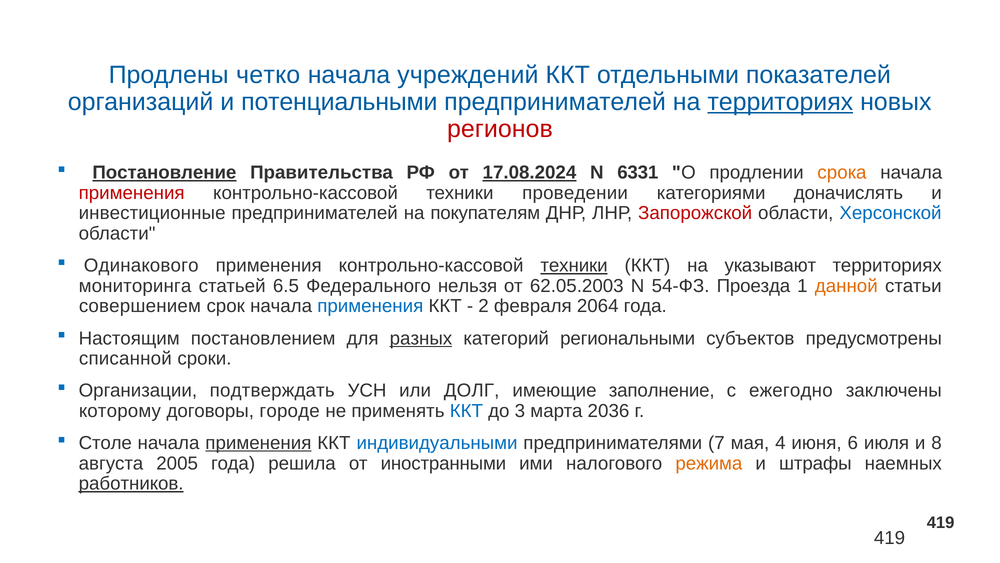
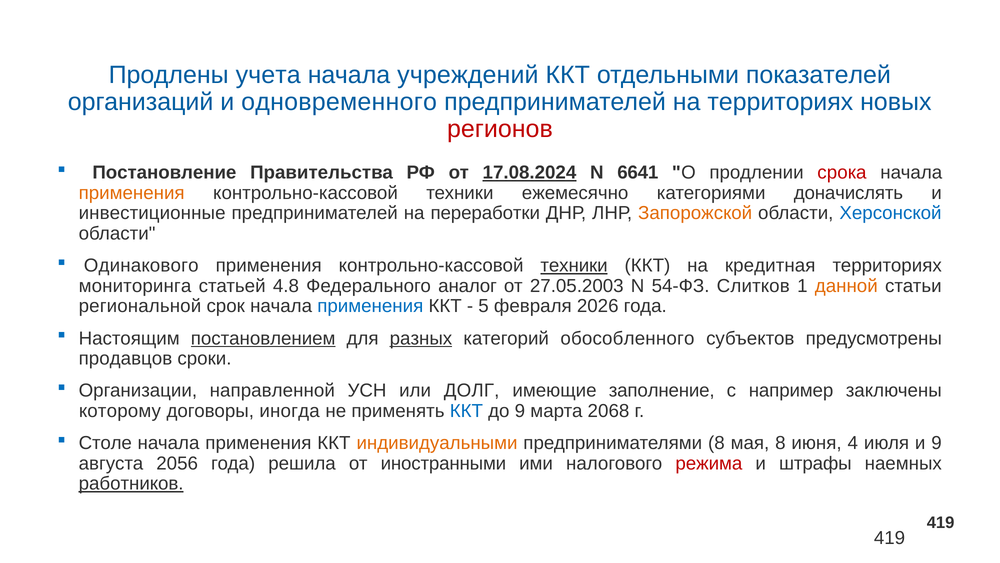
четко: четко -> учета (268, 75)
потенциальными: потенциальными -> одновременного (339, 102)
территориях underline: present -> none (780, 102)
Постановление underline: present -> none (164, 173)
6331: 6331 -> 6641 (638, 173)
срока colour: orange -> red (842, 173)
применения colour: red -> orange (132, 193)
проведении: проведении -> ежемесячно (575, 193)
покупателям: покупателям -> переработки (485, 213)
Запорожской colour: red -> orange (695, 213)
указывают: указывают -> кредитная (770, 265)
6.5: 6.5 -> 4.8 (286, 286)
нельзя: нельзя -> аналог (468, 286)
62.05.2003: 62.05.2003 -> 27.05.2003 (577, 286)
Проезда: Проезда -> Слитков (753, 286)
совершением: совершением -> региональной (140, 306)
2: 2 -> 5 (484, 306)
2064: 2064 -> 2026 (598, 306)
постановлением underline: none -> present (263, 338)
региональными: региональными -> обособленного (627, 338)
списанной: списанной -> продавцов (125, 358)
подтверждать: подтверждать -> направленной (272, 390)
ежегодно: ежегодно -> например (791, 390)
городе: городе -> иногда (290, 411)
до 3: 3 -> 9 (520, 411)
2036: 2036 -> 2068 (609, 411)
применения underline: present -> none (258, 443)
индивидуальными colour: blue -> orange (437, 443)
предпринимателями 7: 7 -> 8 (716, 443)
мая 4: 4 -> 8 (780, 443)
6: 6 -> 4 (853, 443)
и 8: 8 -> 9 (937, 443)
2005: 2005 -> 2056 (177, 463)
режима colour: orange -> red (709, 463)
